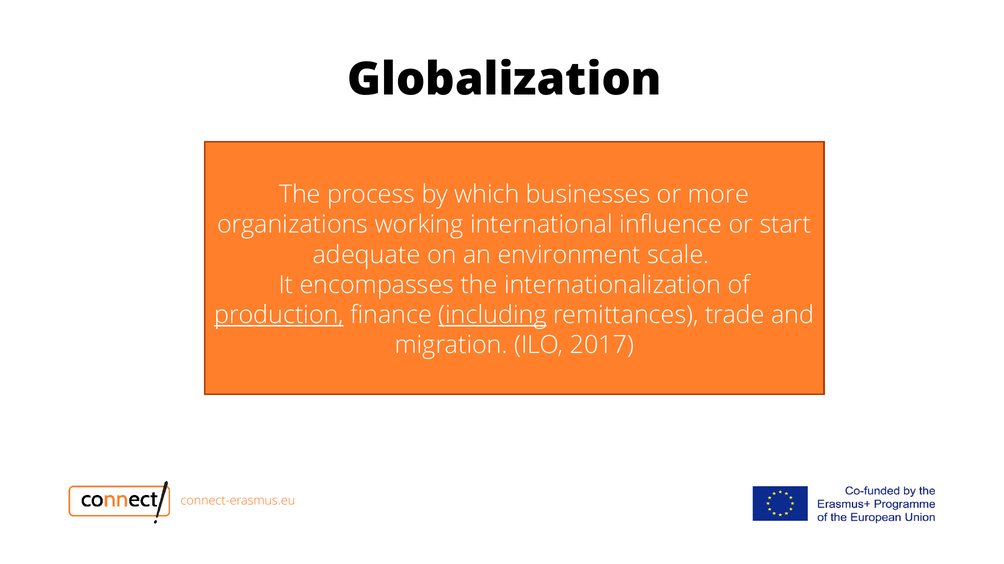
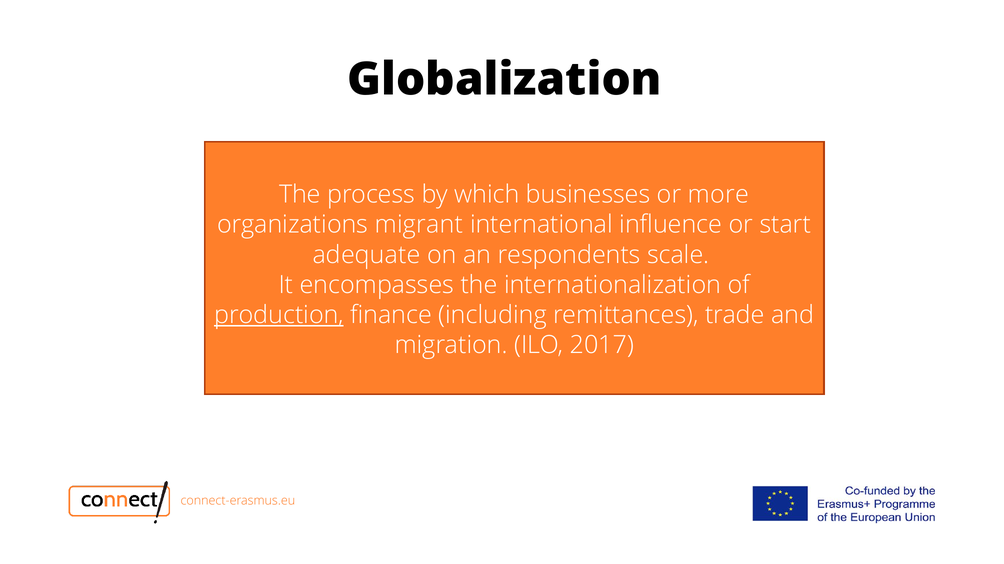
working: working -> migrant (419, 225)
environment: environment -> respondents (569, 255)
including underline: present -> none (493, 315)
